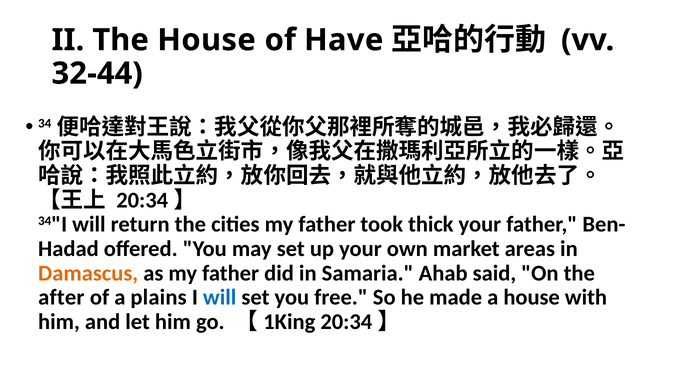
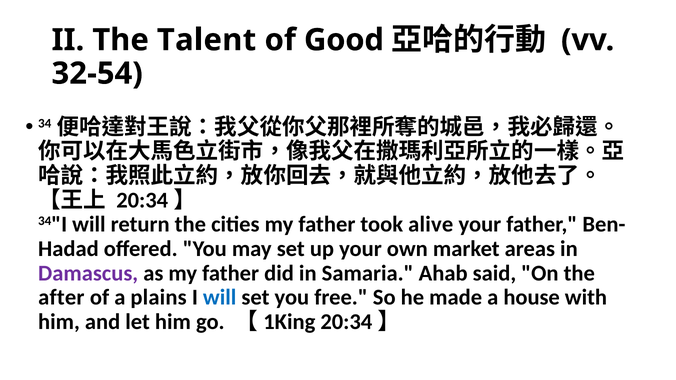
The House: House -> Talent (207, 40)
Have: Have -> Good (344, 40)
32-44: 32-44 -> 32-54 (97, 74)
thick: thick -> alive (431, 225)
Damascus colour: orange -> purple (88, 273)
